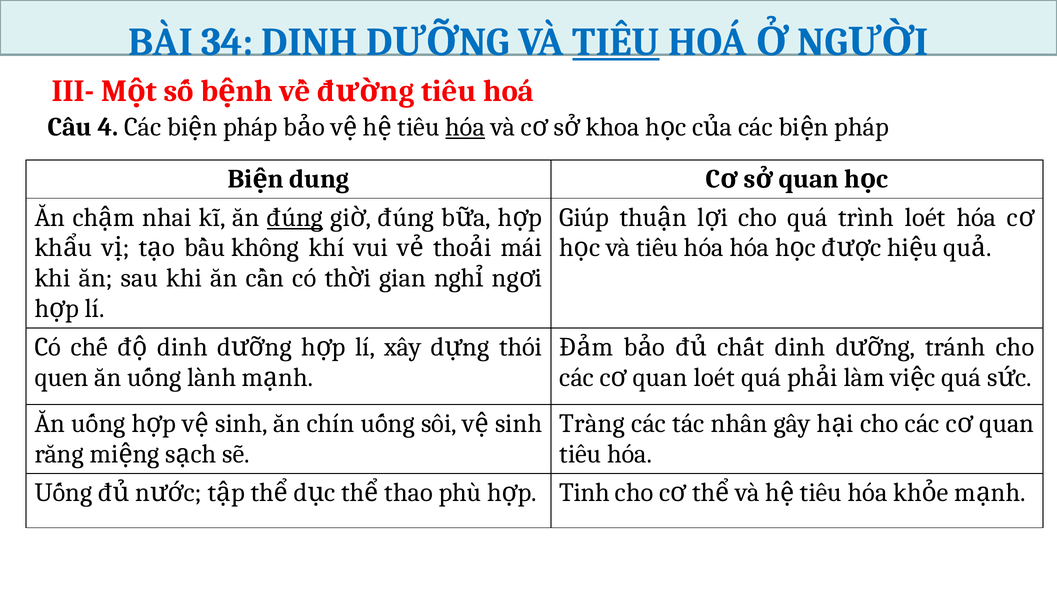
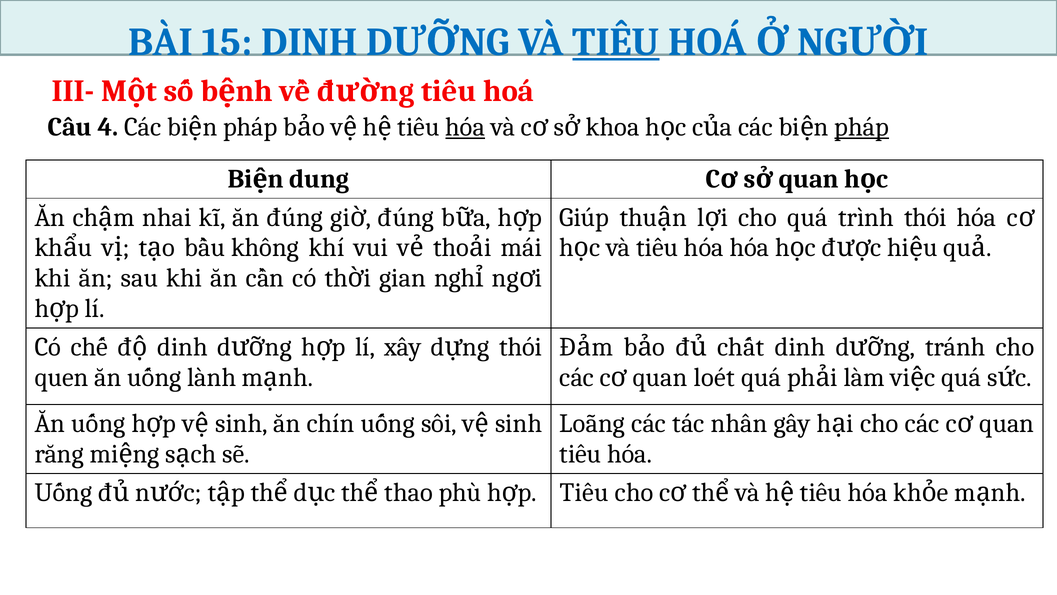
34: 34 -> 15 (227, 42)
pháp underline: none -> present (862, 127)
đúng underline: present -> none (295, 217)
trình loét: loét -> thói (925, 217)
Tràng: Tràng -> Loãng (592, 423)
Tinh: Tinh -> Tiêu (584, 492)
